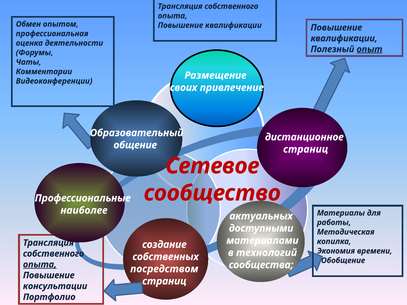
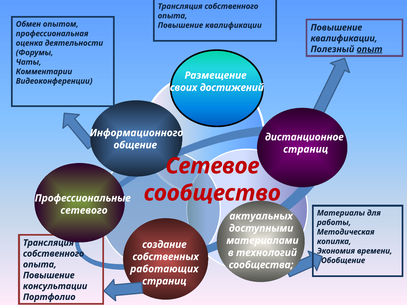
привлечение: привлечение -> достижений (232, 88)
Образовательный: Образовательный -> Информационного (137, 133)
наиболее: наиболее -> сетевого (84, 211)
опыта underline: present -> none (40, 265)
посредством: посредством -> работающих (164, 269)
